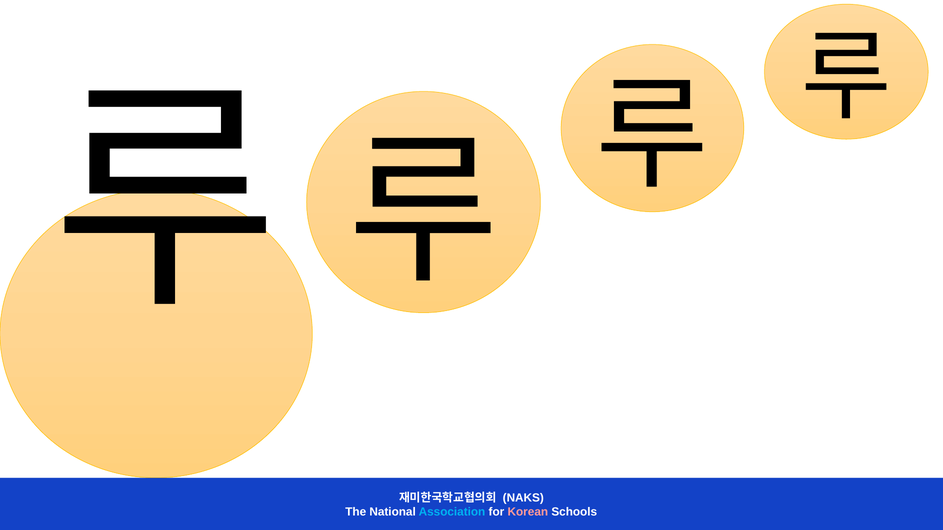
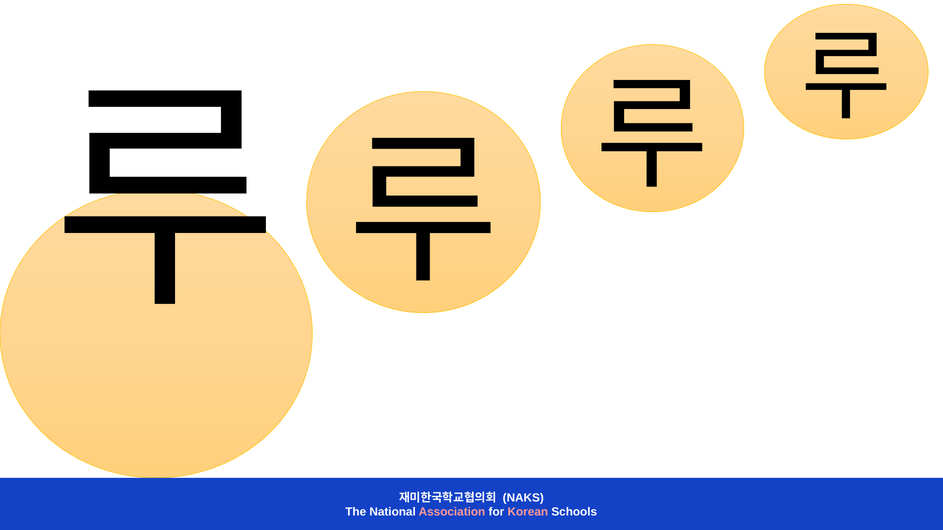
Association colour: light blue -> pink (452, 512)
